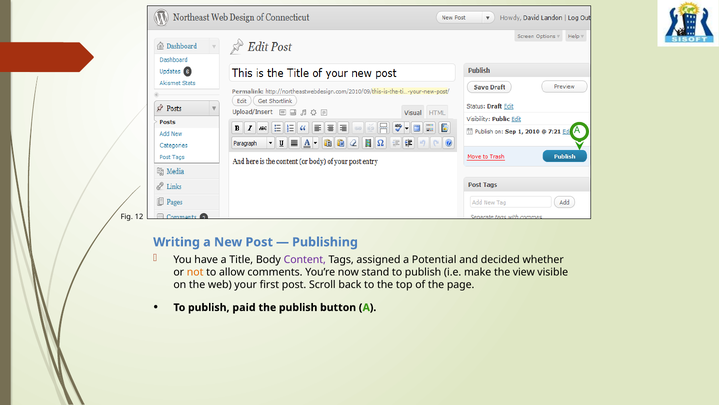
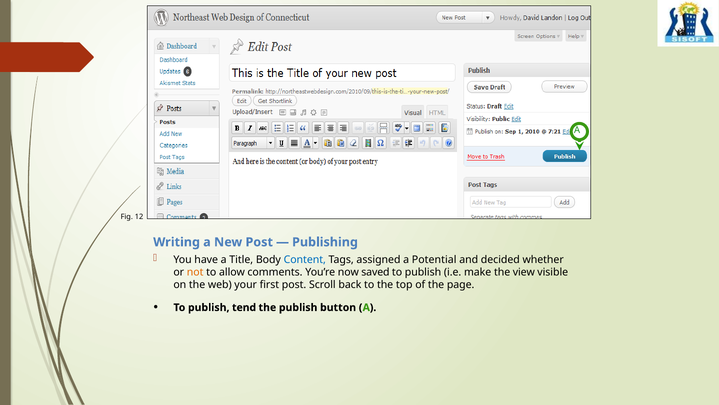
Content colour: purple -> blue (305, 259)
stand: stand -> saved (375, 272)
paid: paid -> tend (244, 307)
